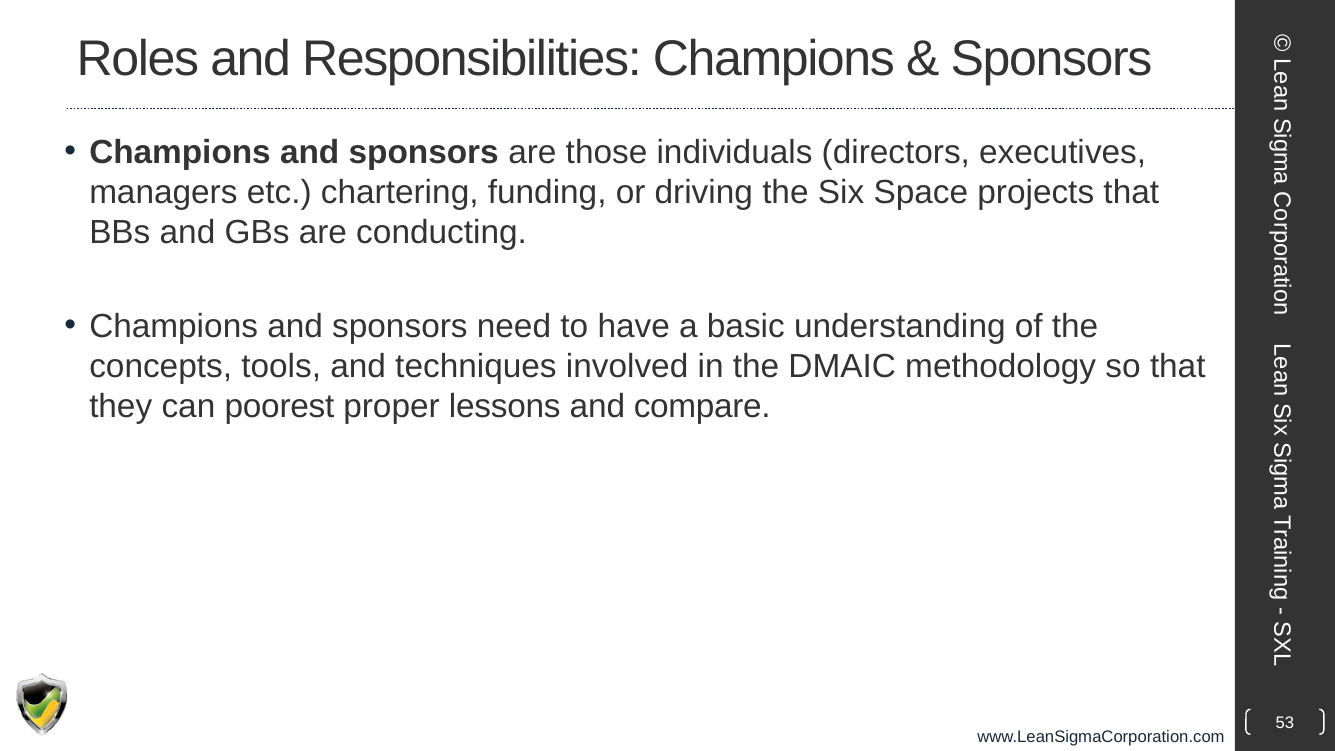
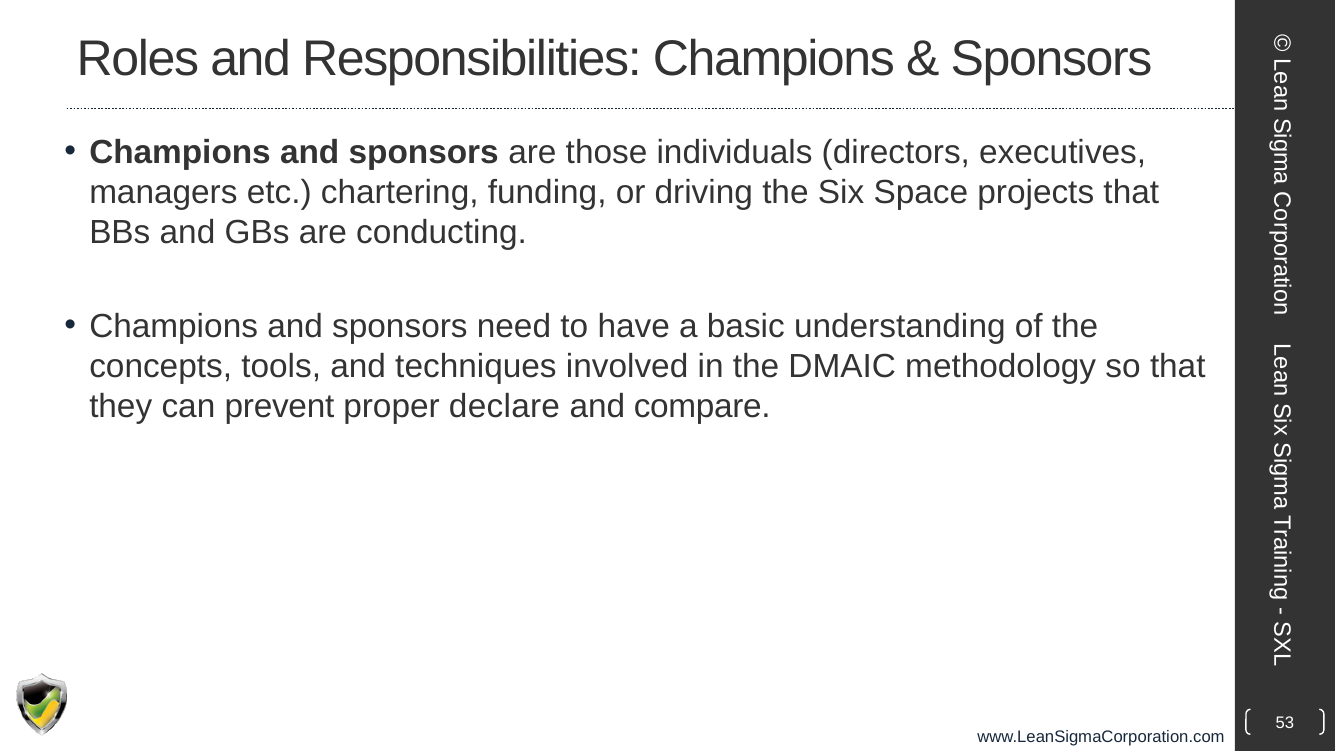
poorest: poorest -> prevent (279, 406)
lessons: lessons -> declare (505, 406)
